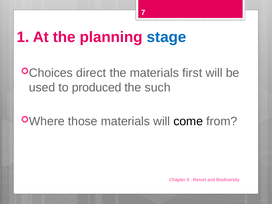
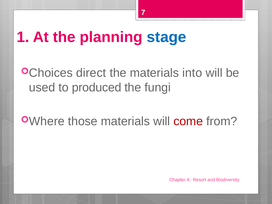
first: first -> into (192, 73)
such: such -> fungi (158, 87)
come colour: black -> red (188, 121)
